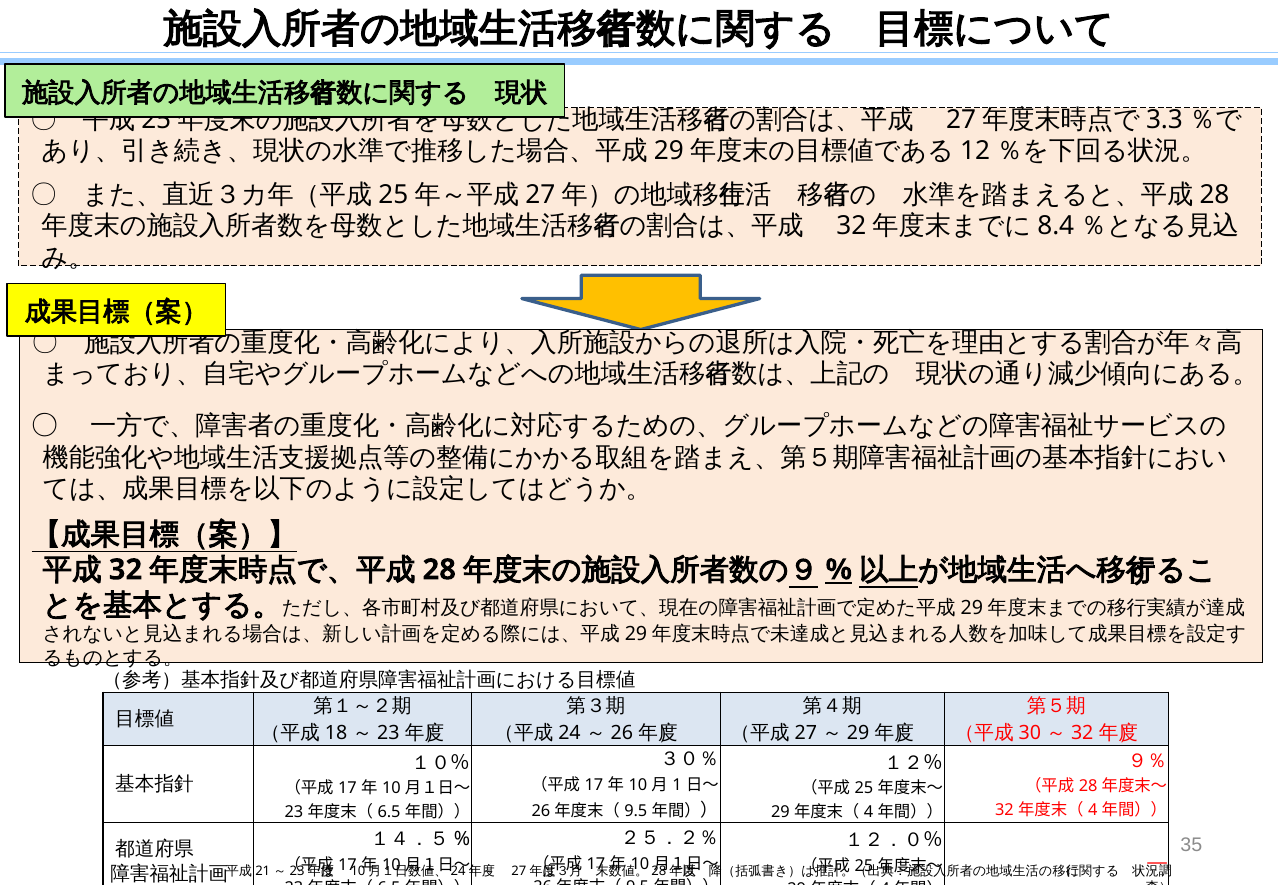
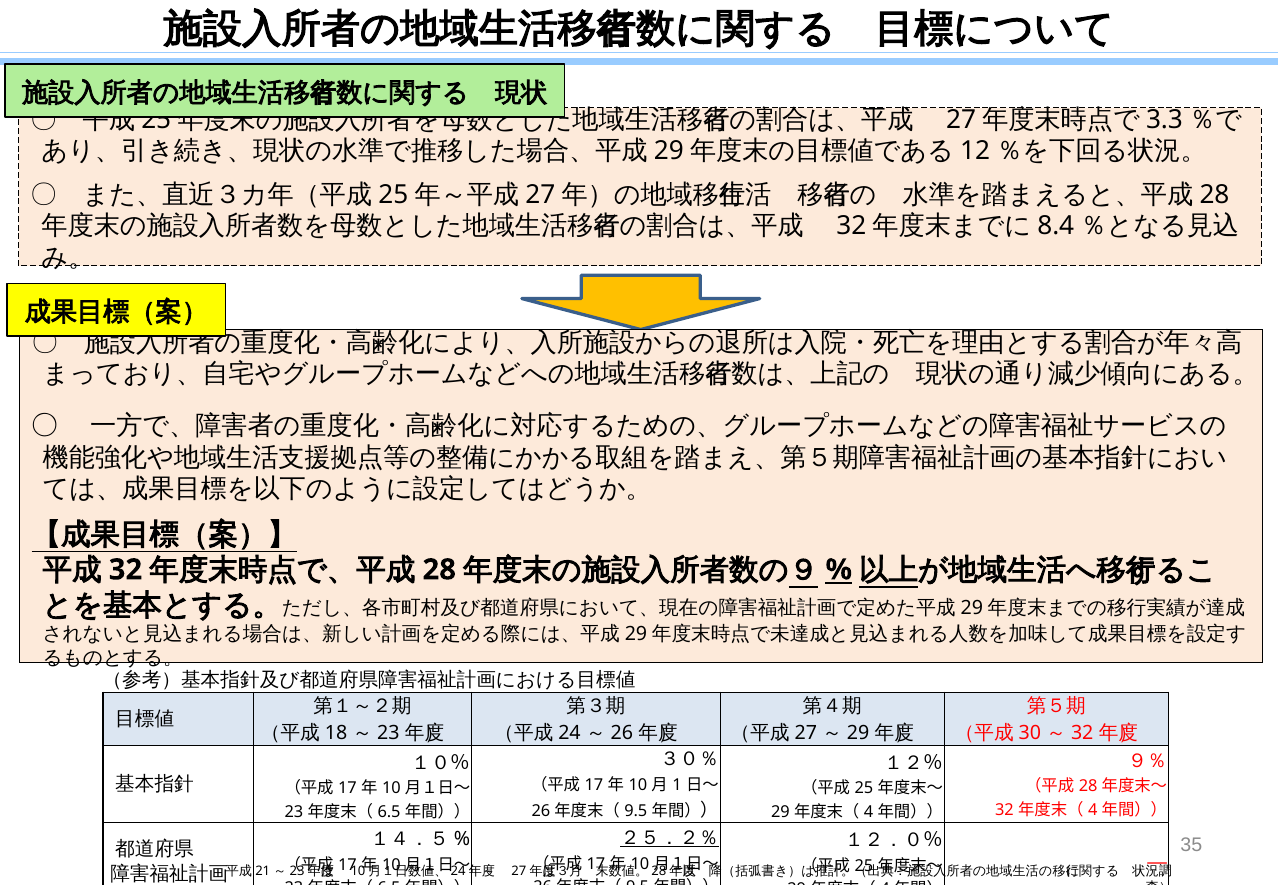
２５．２％ underline: none -> present (670, 838)
